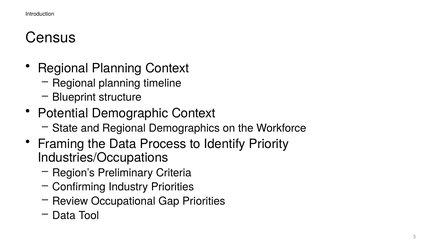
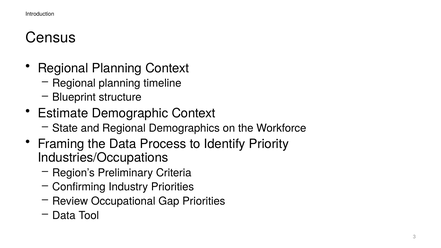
Potential: Potential -> Estimate (63, 113)
